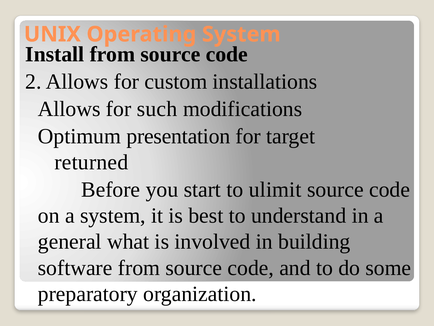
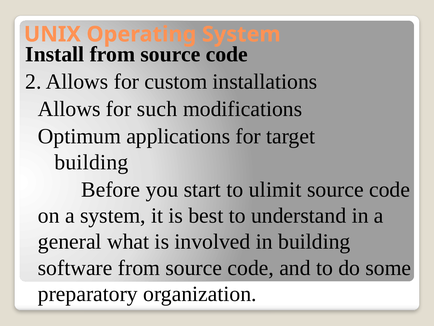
presentation: presentation -> applications (178, 136)
returned: returned -> building (91, 162)
